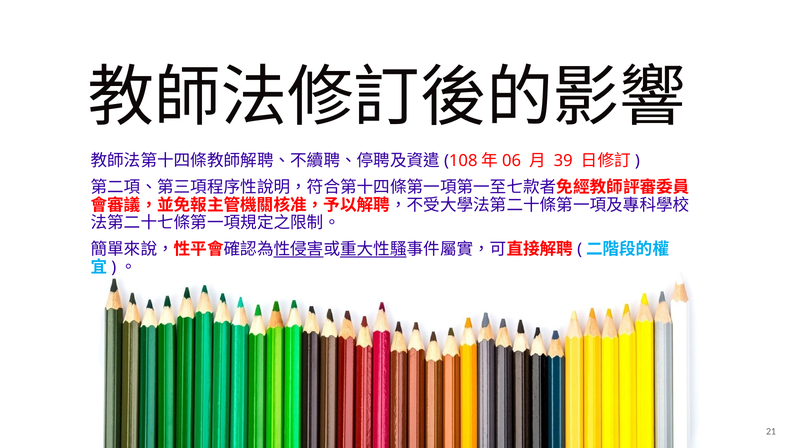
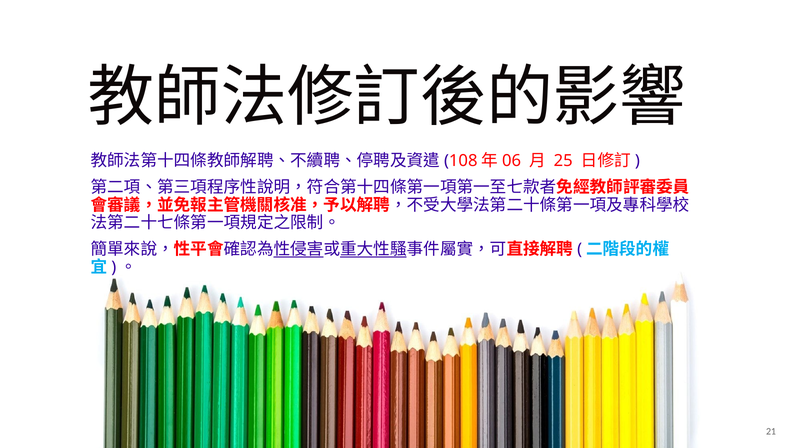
39: 39 -> 25 (563, 161)
